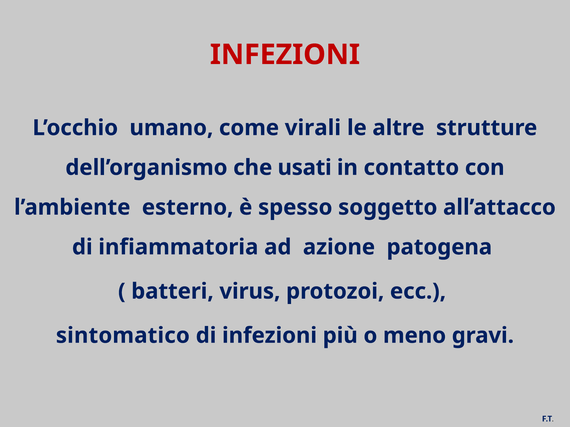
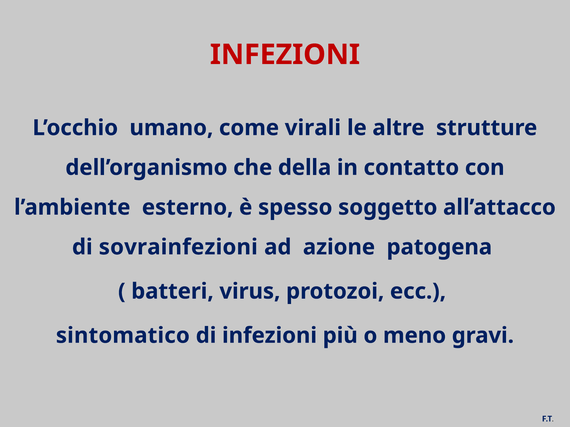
usati: usati -> della (305, 168)
infiammatoria: infiammatoria -> sovrainfezioni (178, 247)
